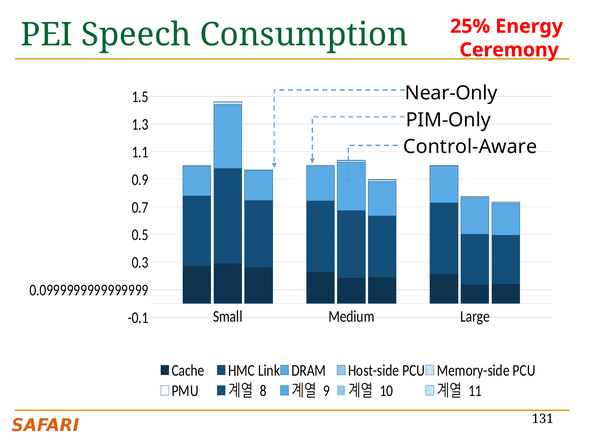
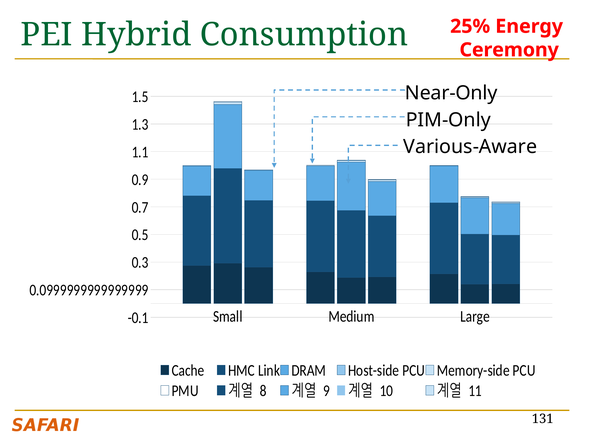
Speech: Speech -> Hybrid (136, 35)
Control-Aware: Control-Aware -> Various-Aware (470, 147)
